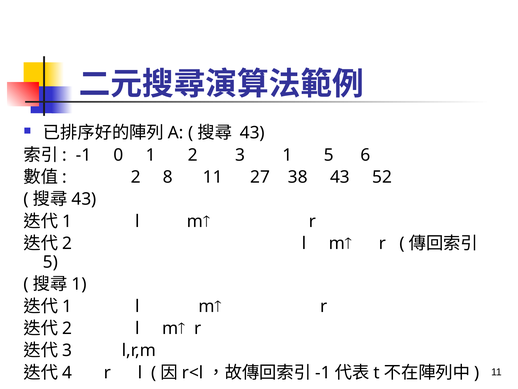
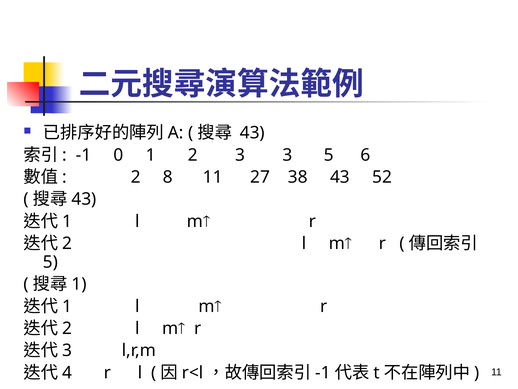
3 1: 1 -> 3 (287, 155)
